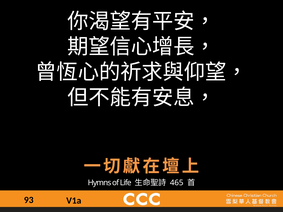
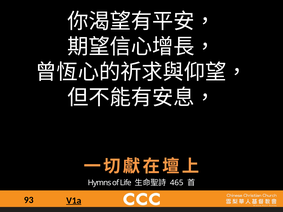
V1a underline: none -> present (74, 201)
